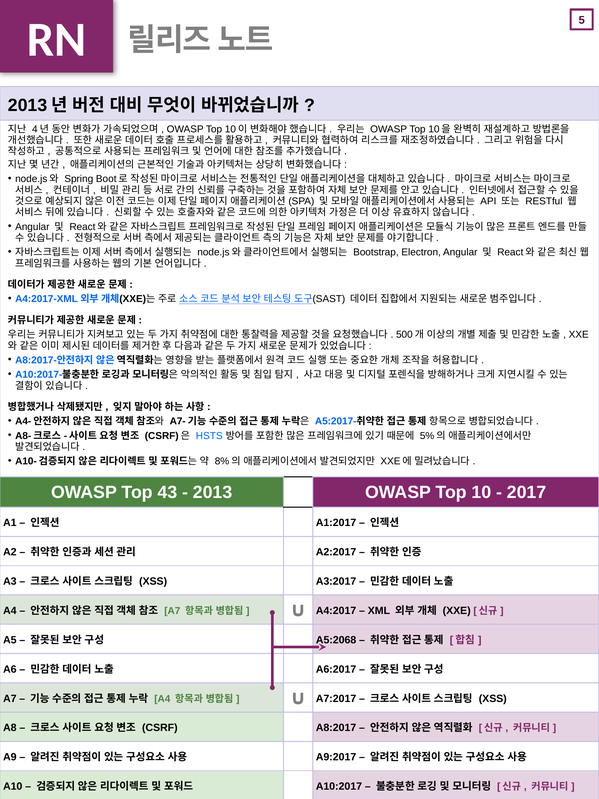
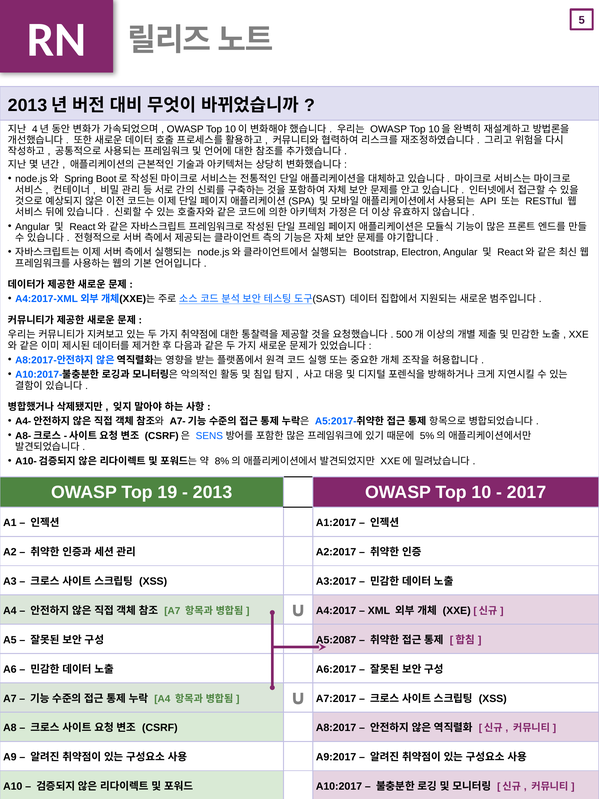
HSTS: HSTS -> SENS (209, 436)
43: 43 -> 19 (167, 492)
A5:2068: A5:2068 -> A5:2087 (336, 640)
